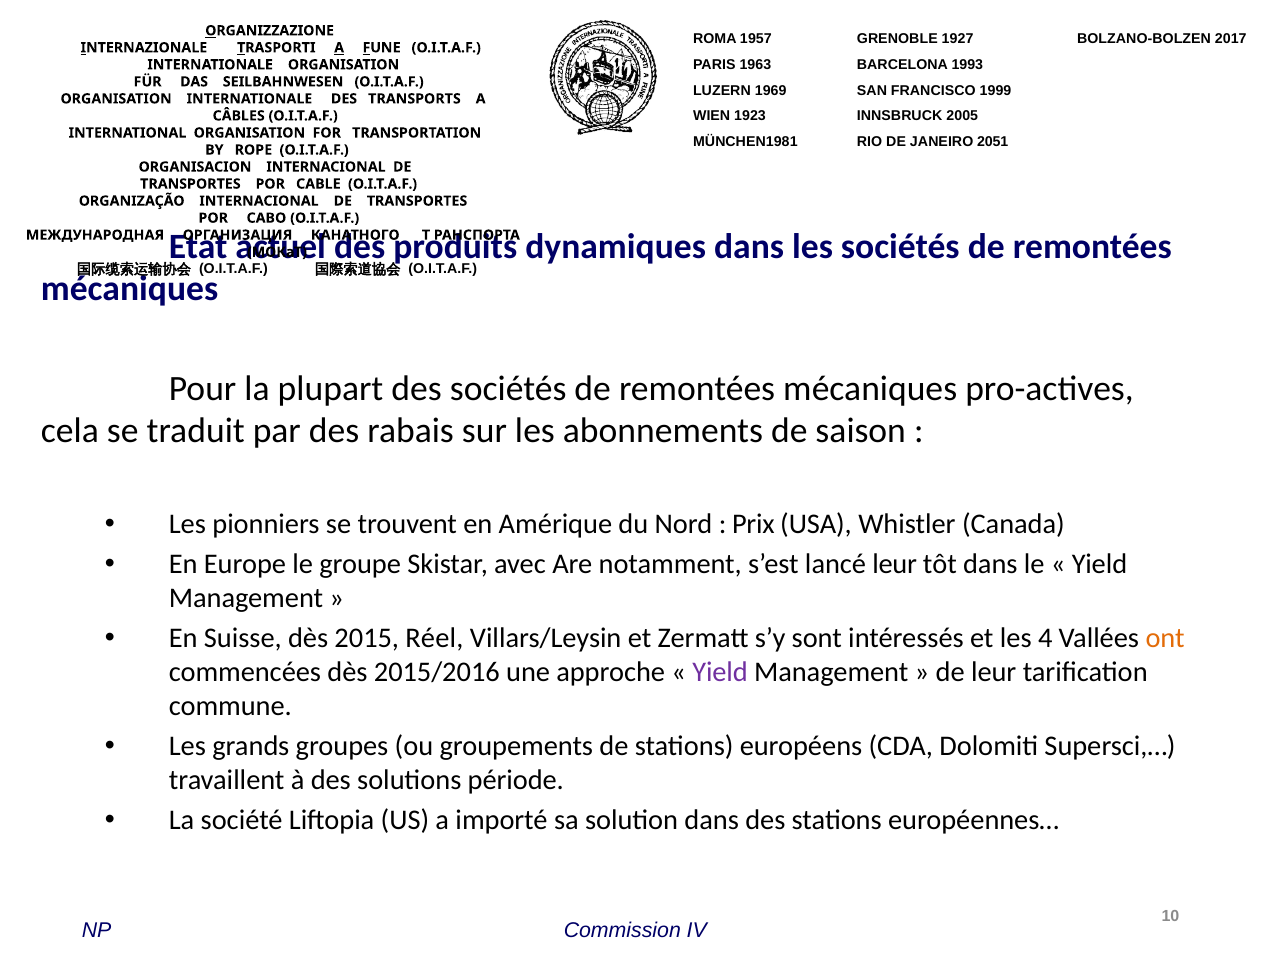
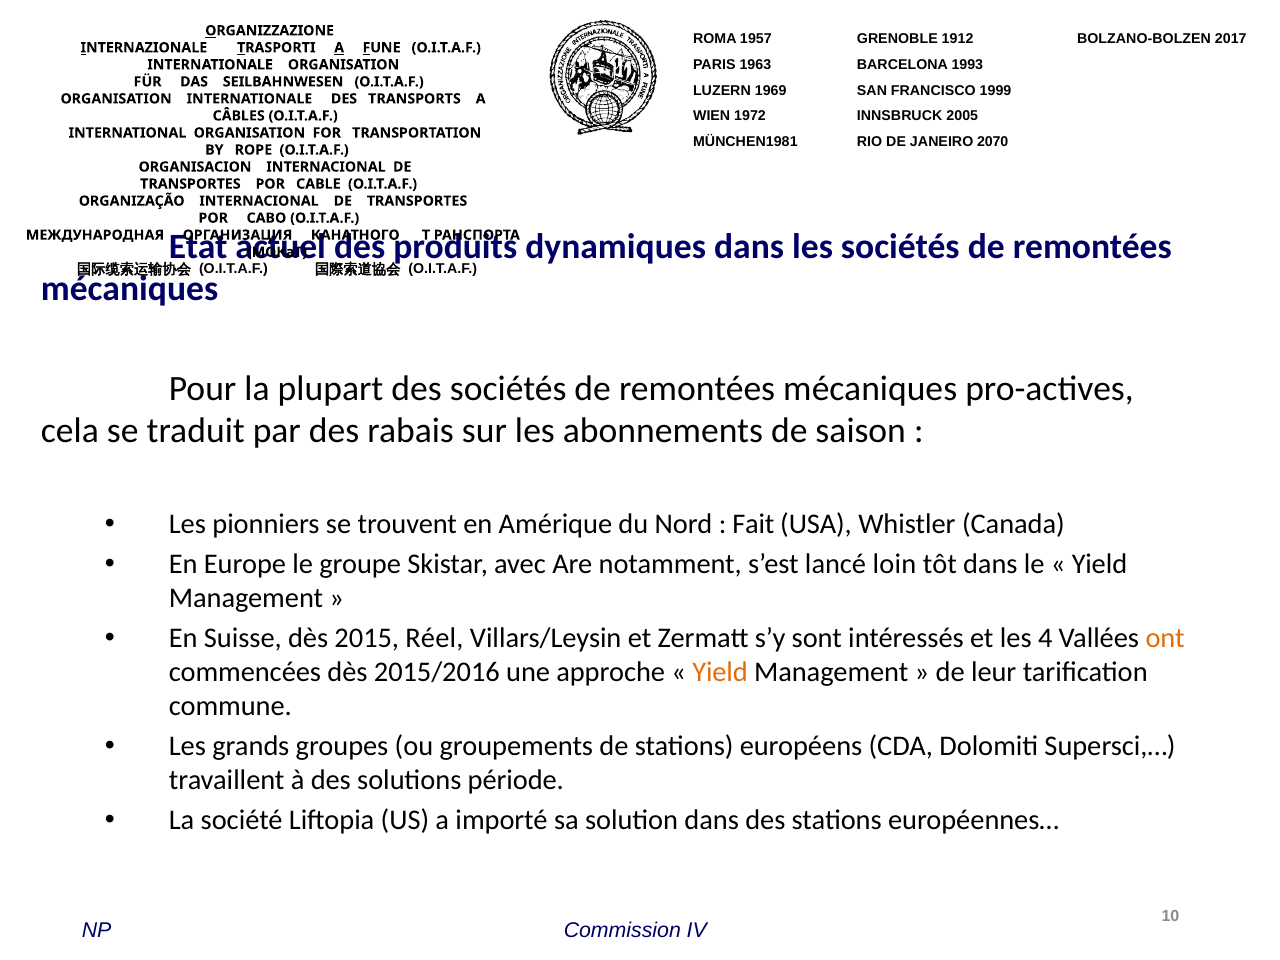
1927: 1927 -> 1912 (958, 39)
1923: 1923 -> 1972 (750, 116)
2051: 2051 -> 2070 (993, 141)
Prix: Prix -> Fait (753, 525)
lancé leur: leur -> loin (894, 564)
Yield colour: purple -> orange (720, 672)
